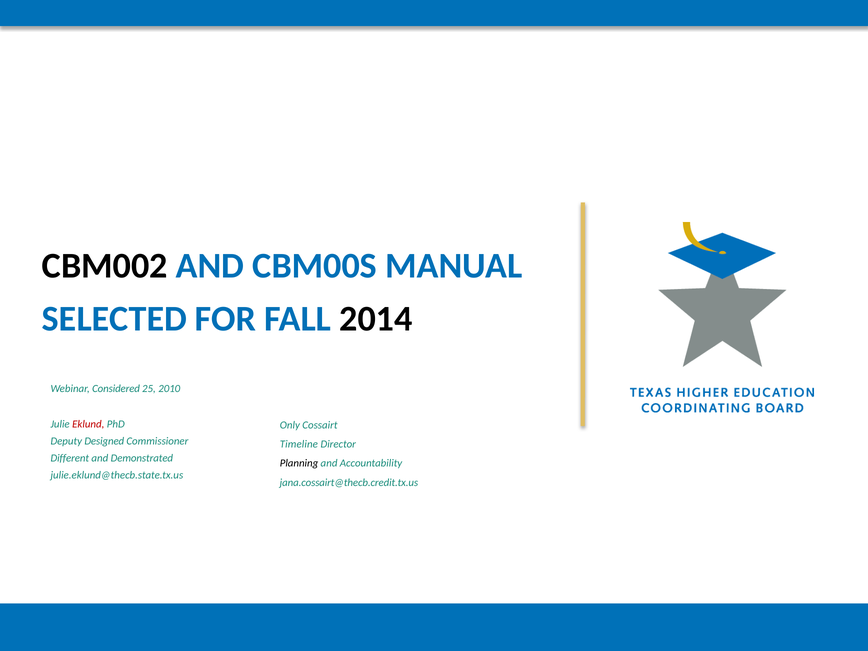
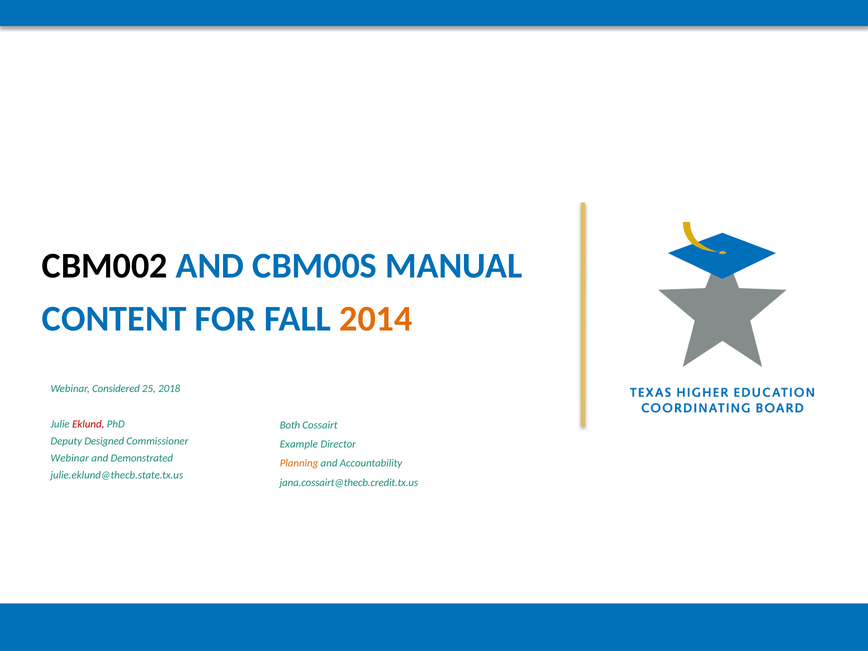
SELECTED: SELECTED -> CONTENT (114, 319)
2014 colour: black -> orange (376, 319)
2010: 2010 -> 2018 (169, 388)
Only: Only -> Both (290, 425)
Timeline: Timeline -> Example (299, 444)
Different: Different -> Webinar (70, 458)
Planning colour: black -> orange (299, 463)
